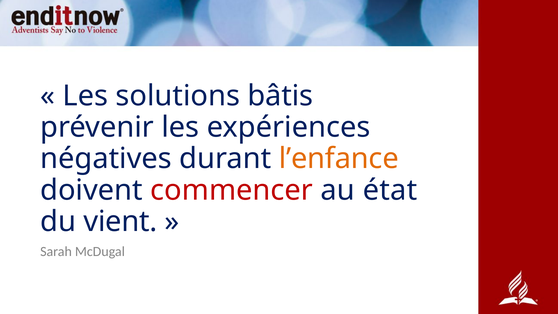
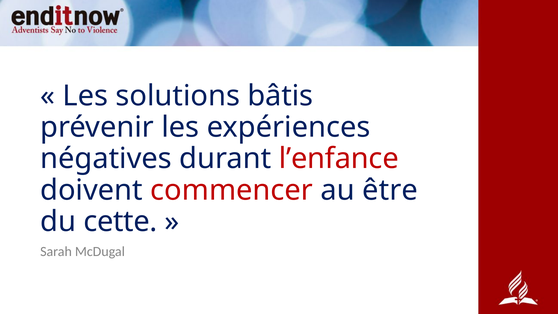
l’enfance colour: orange -> red (339, 159)
état: état -> être (390, 190)
vient: vient -> cette (120, 221)
